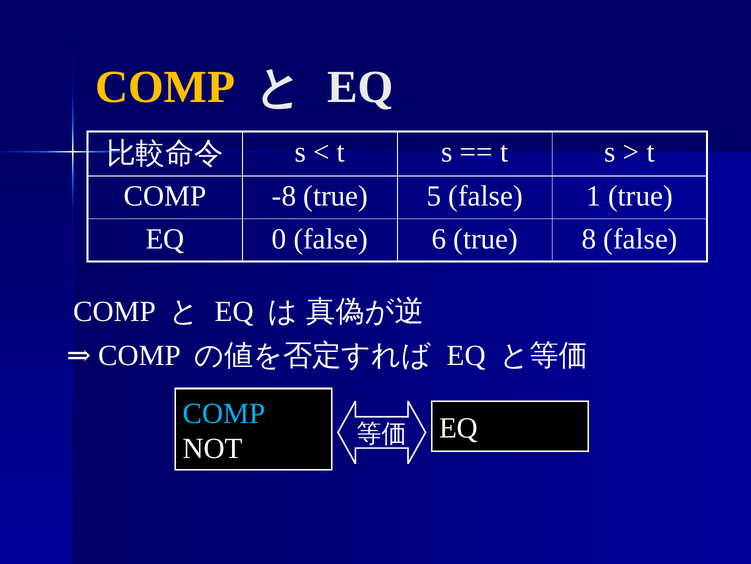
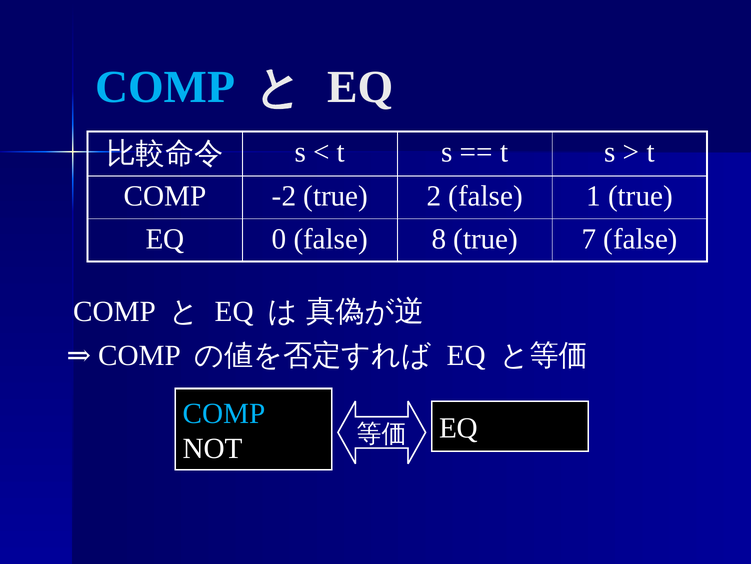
COMP colour: yellow -> light blue (165, 87)
-8: -8 -> -2 (284, 196)
5: 5 -> 2 (434, 196)
6: 6 -> 8 (439, 239)
8: 8 -> 7 (589, 239)
